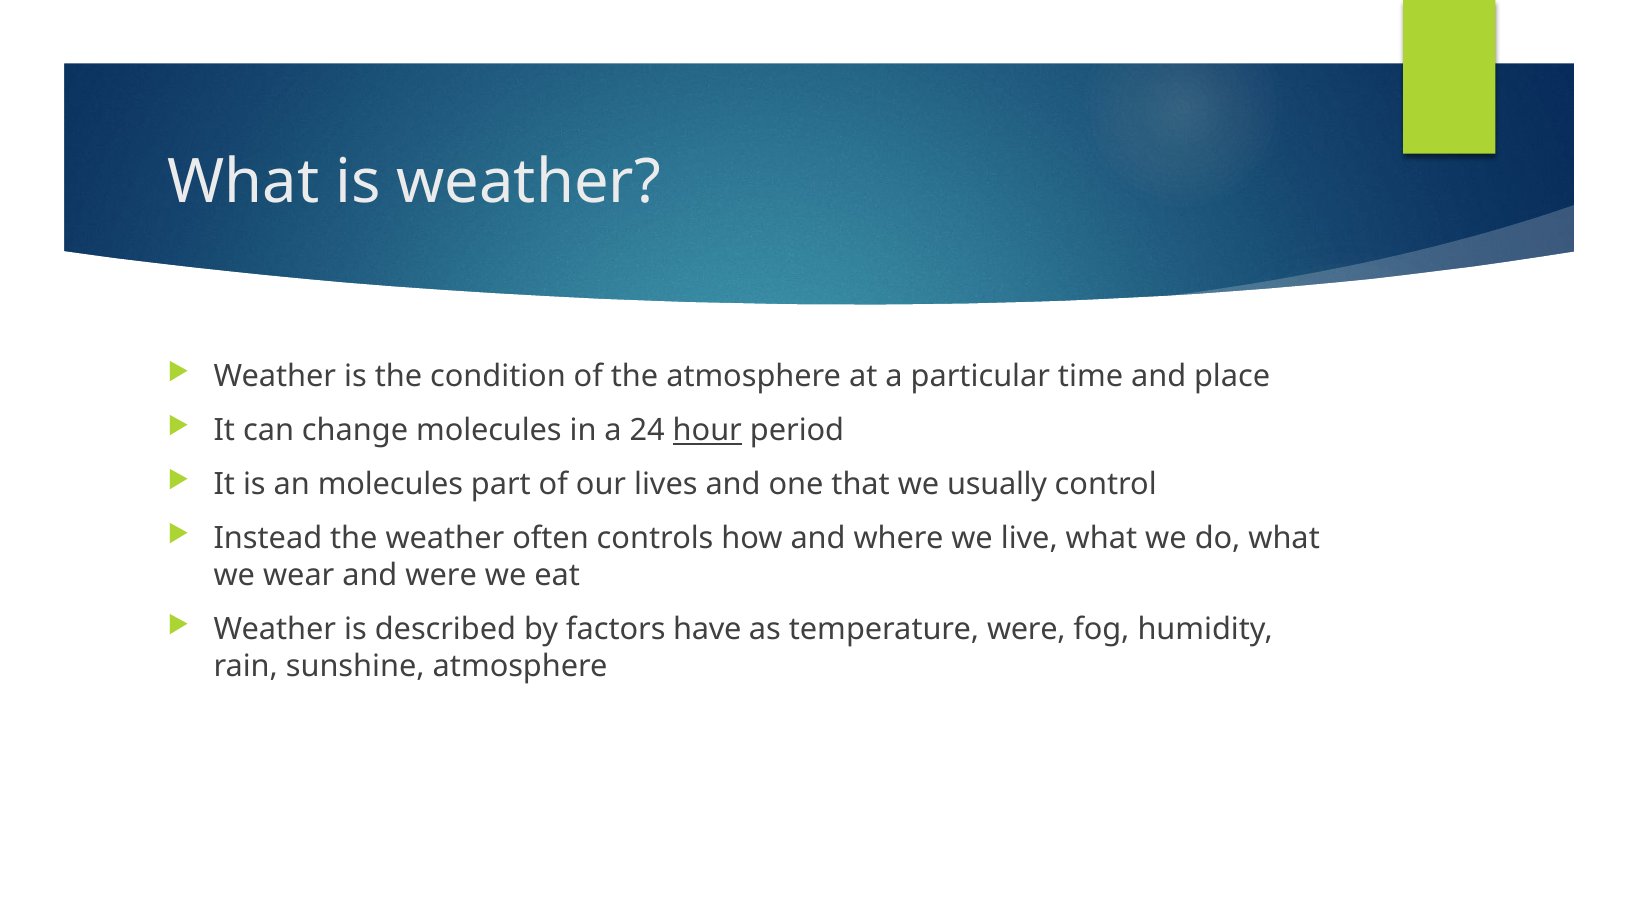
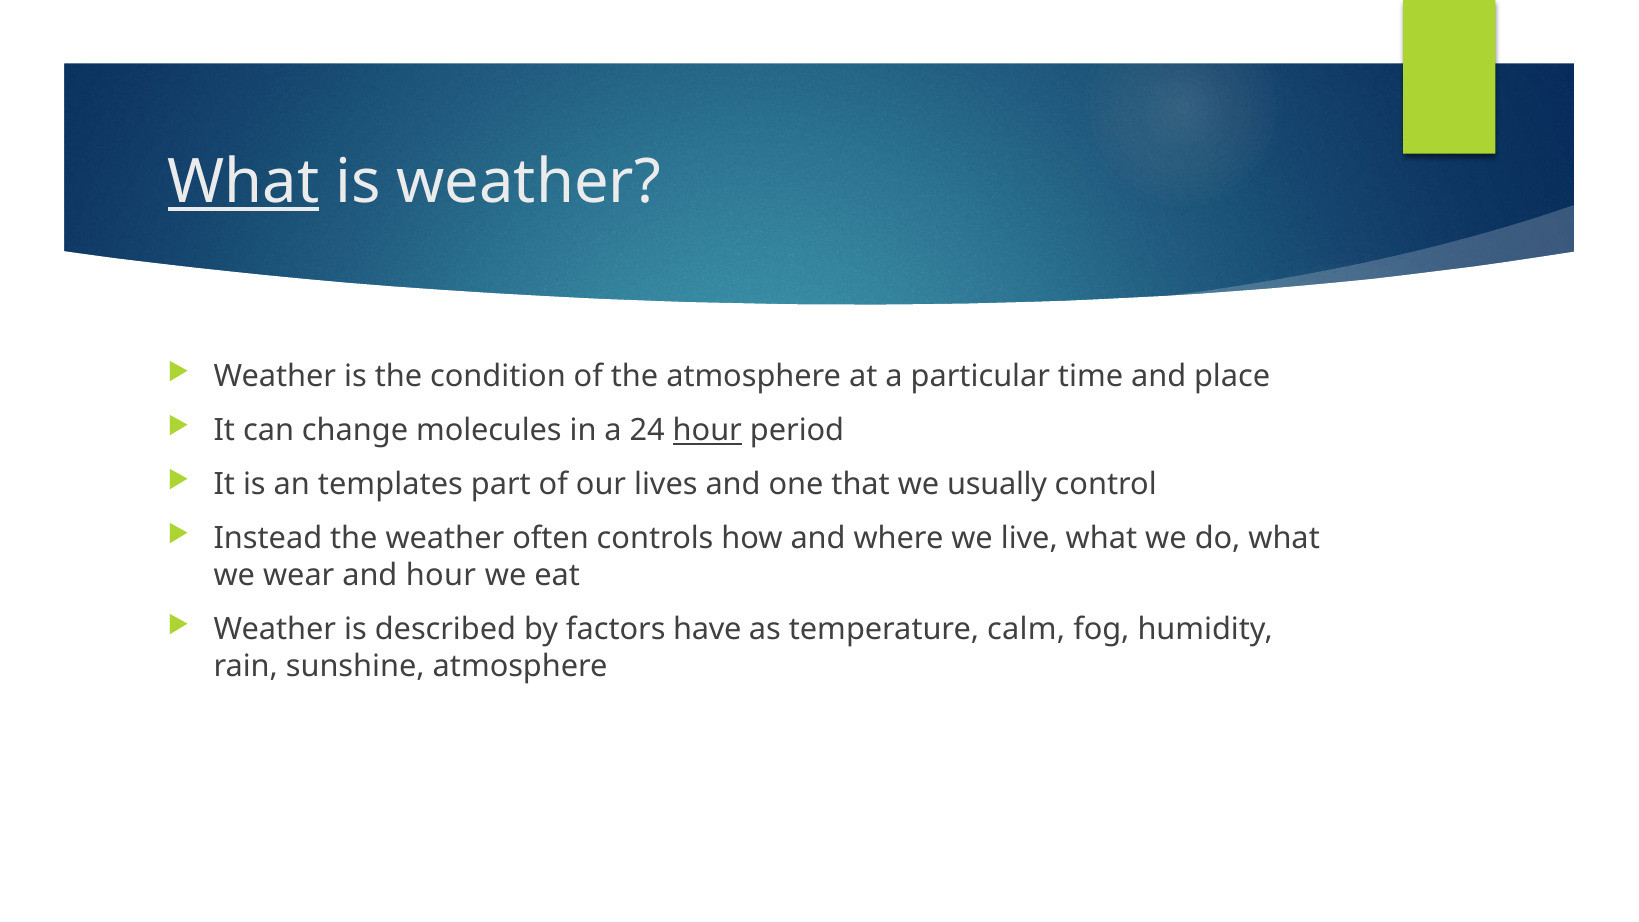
What underline: none -> present (243, 183)
an molecules: molecules -> templates (390, 485)
and were: were -> hour (441, 575)
temperature were: were -> calm (1026, 629)
